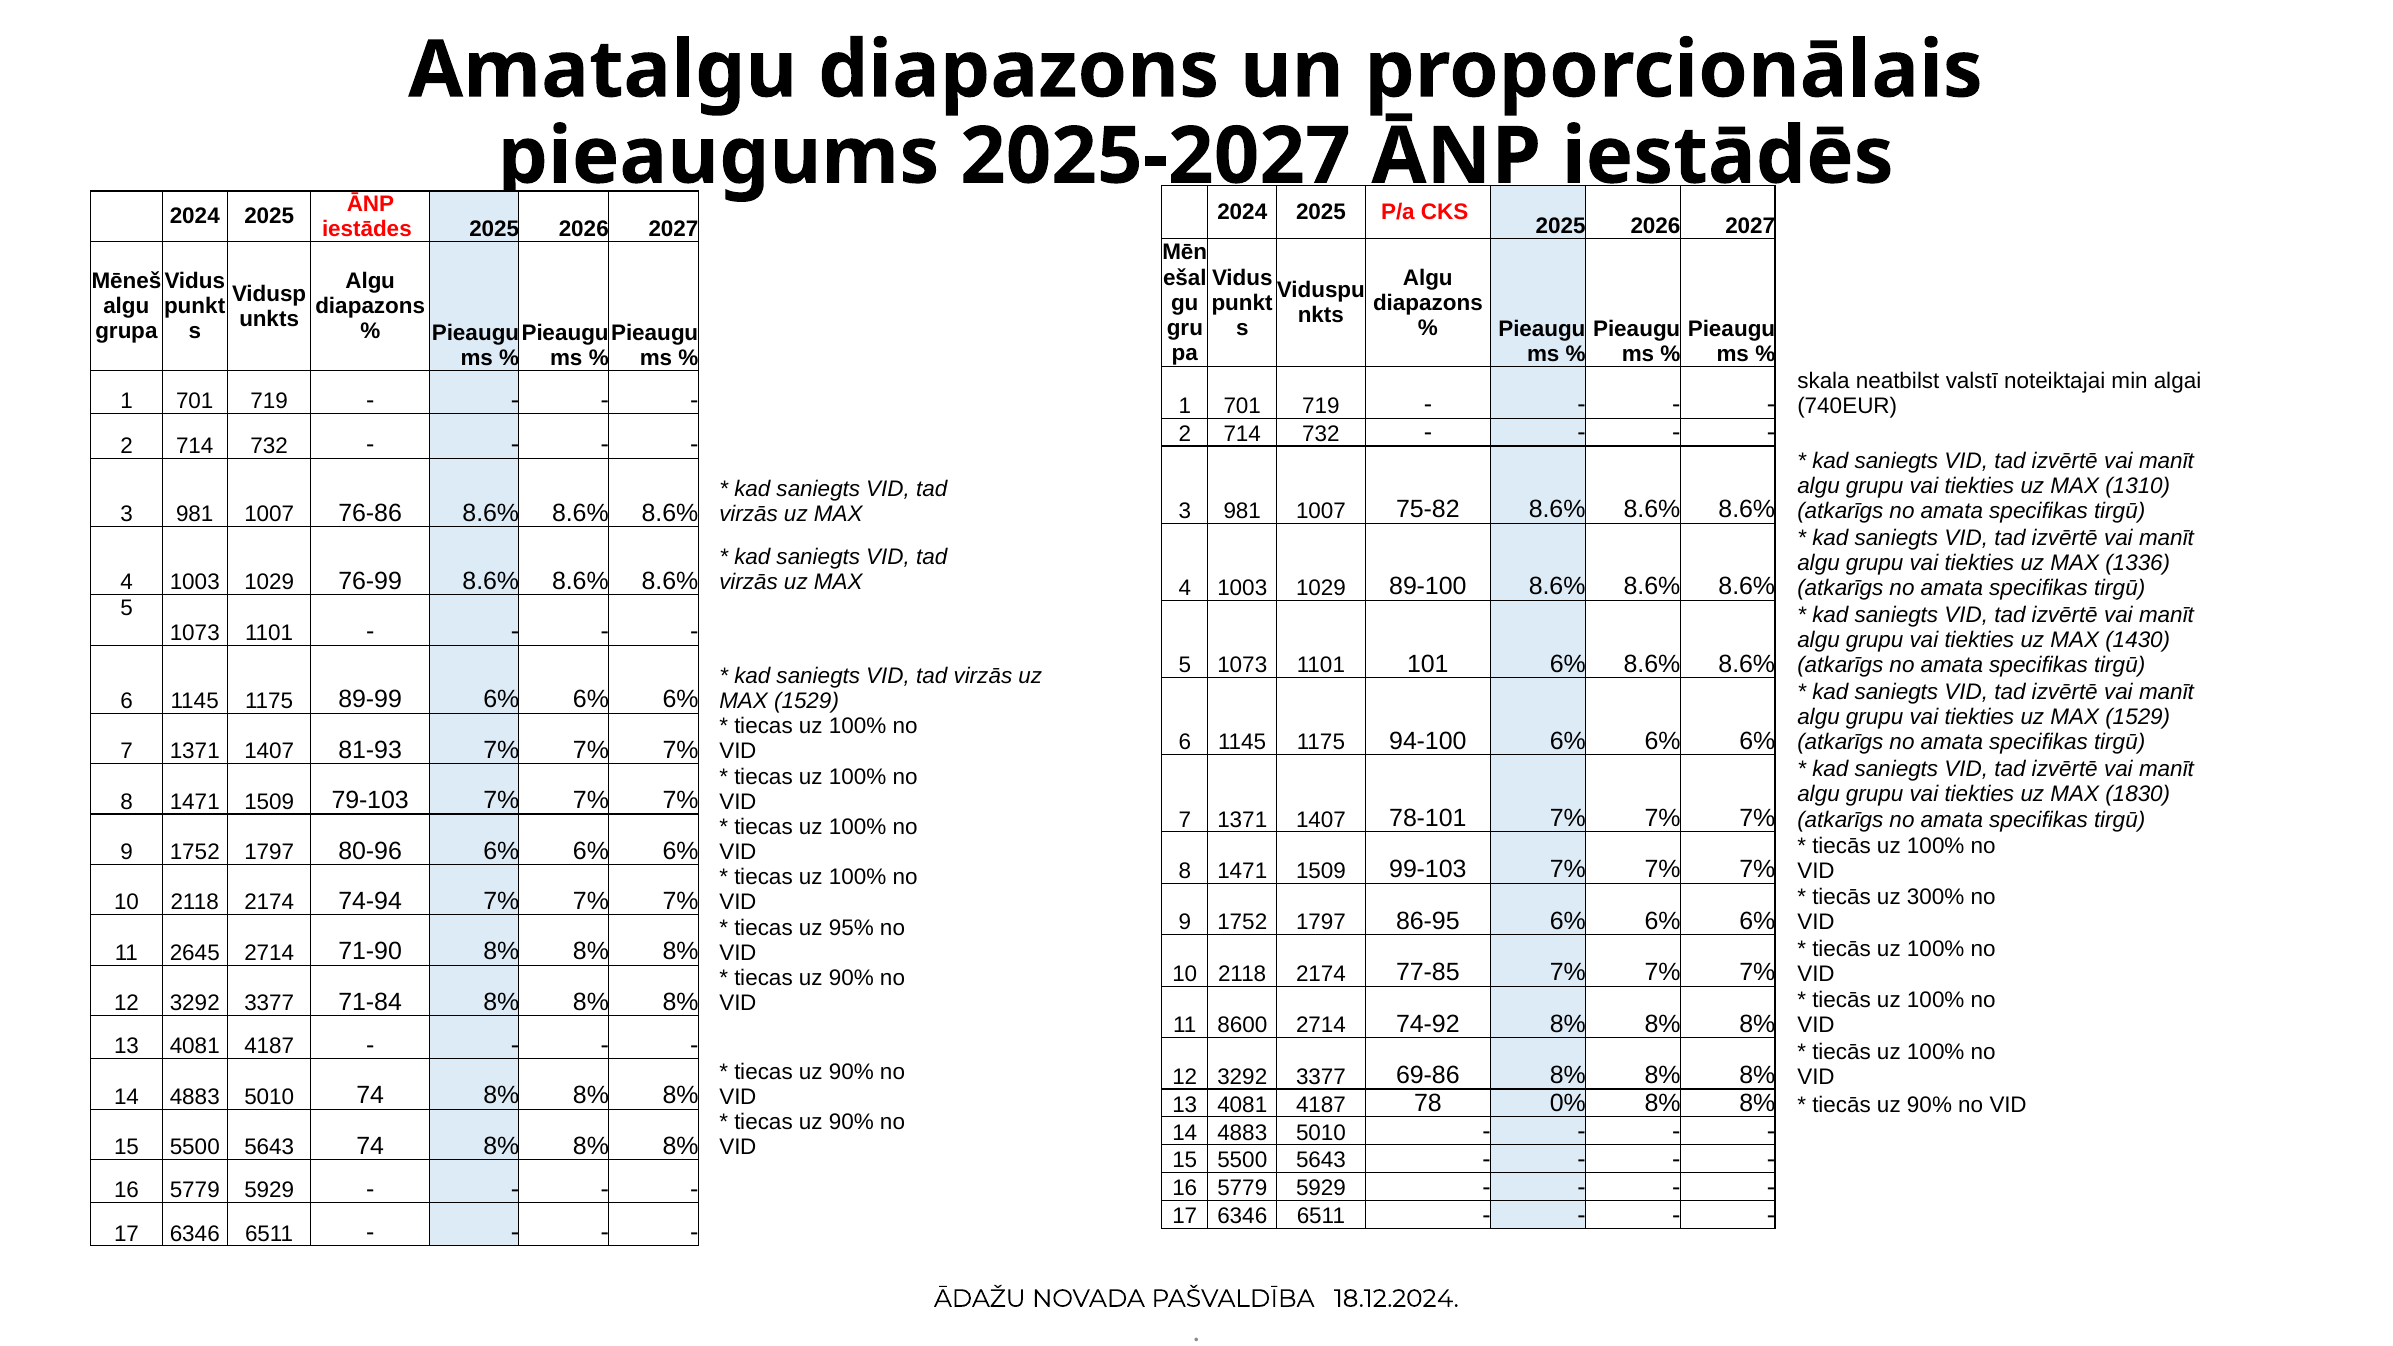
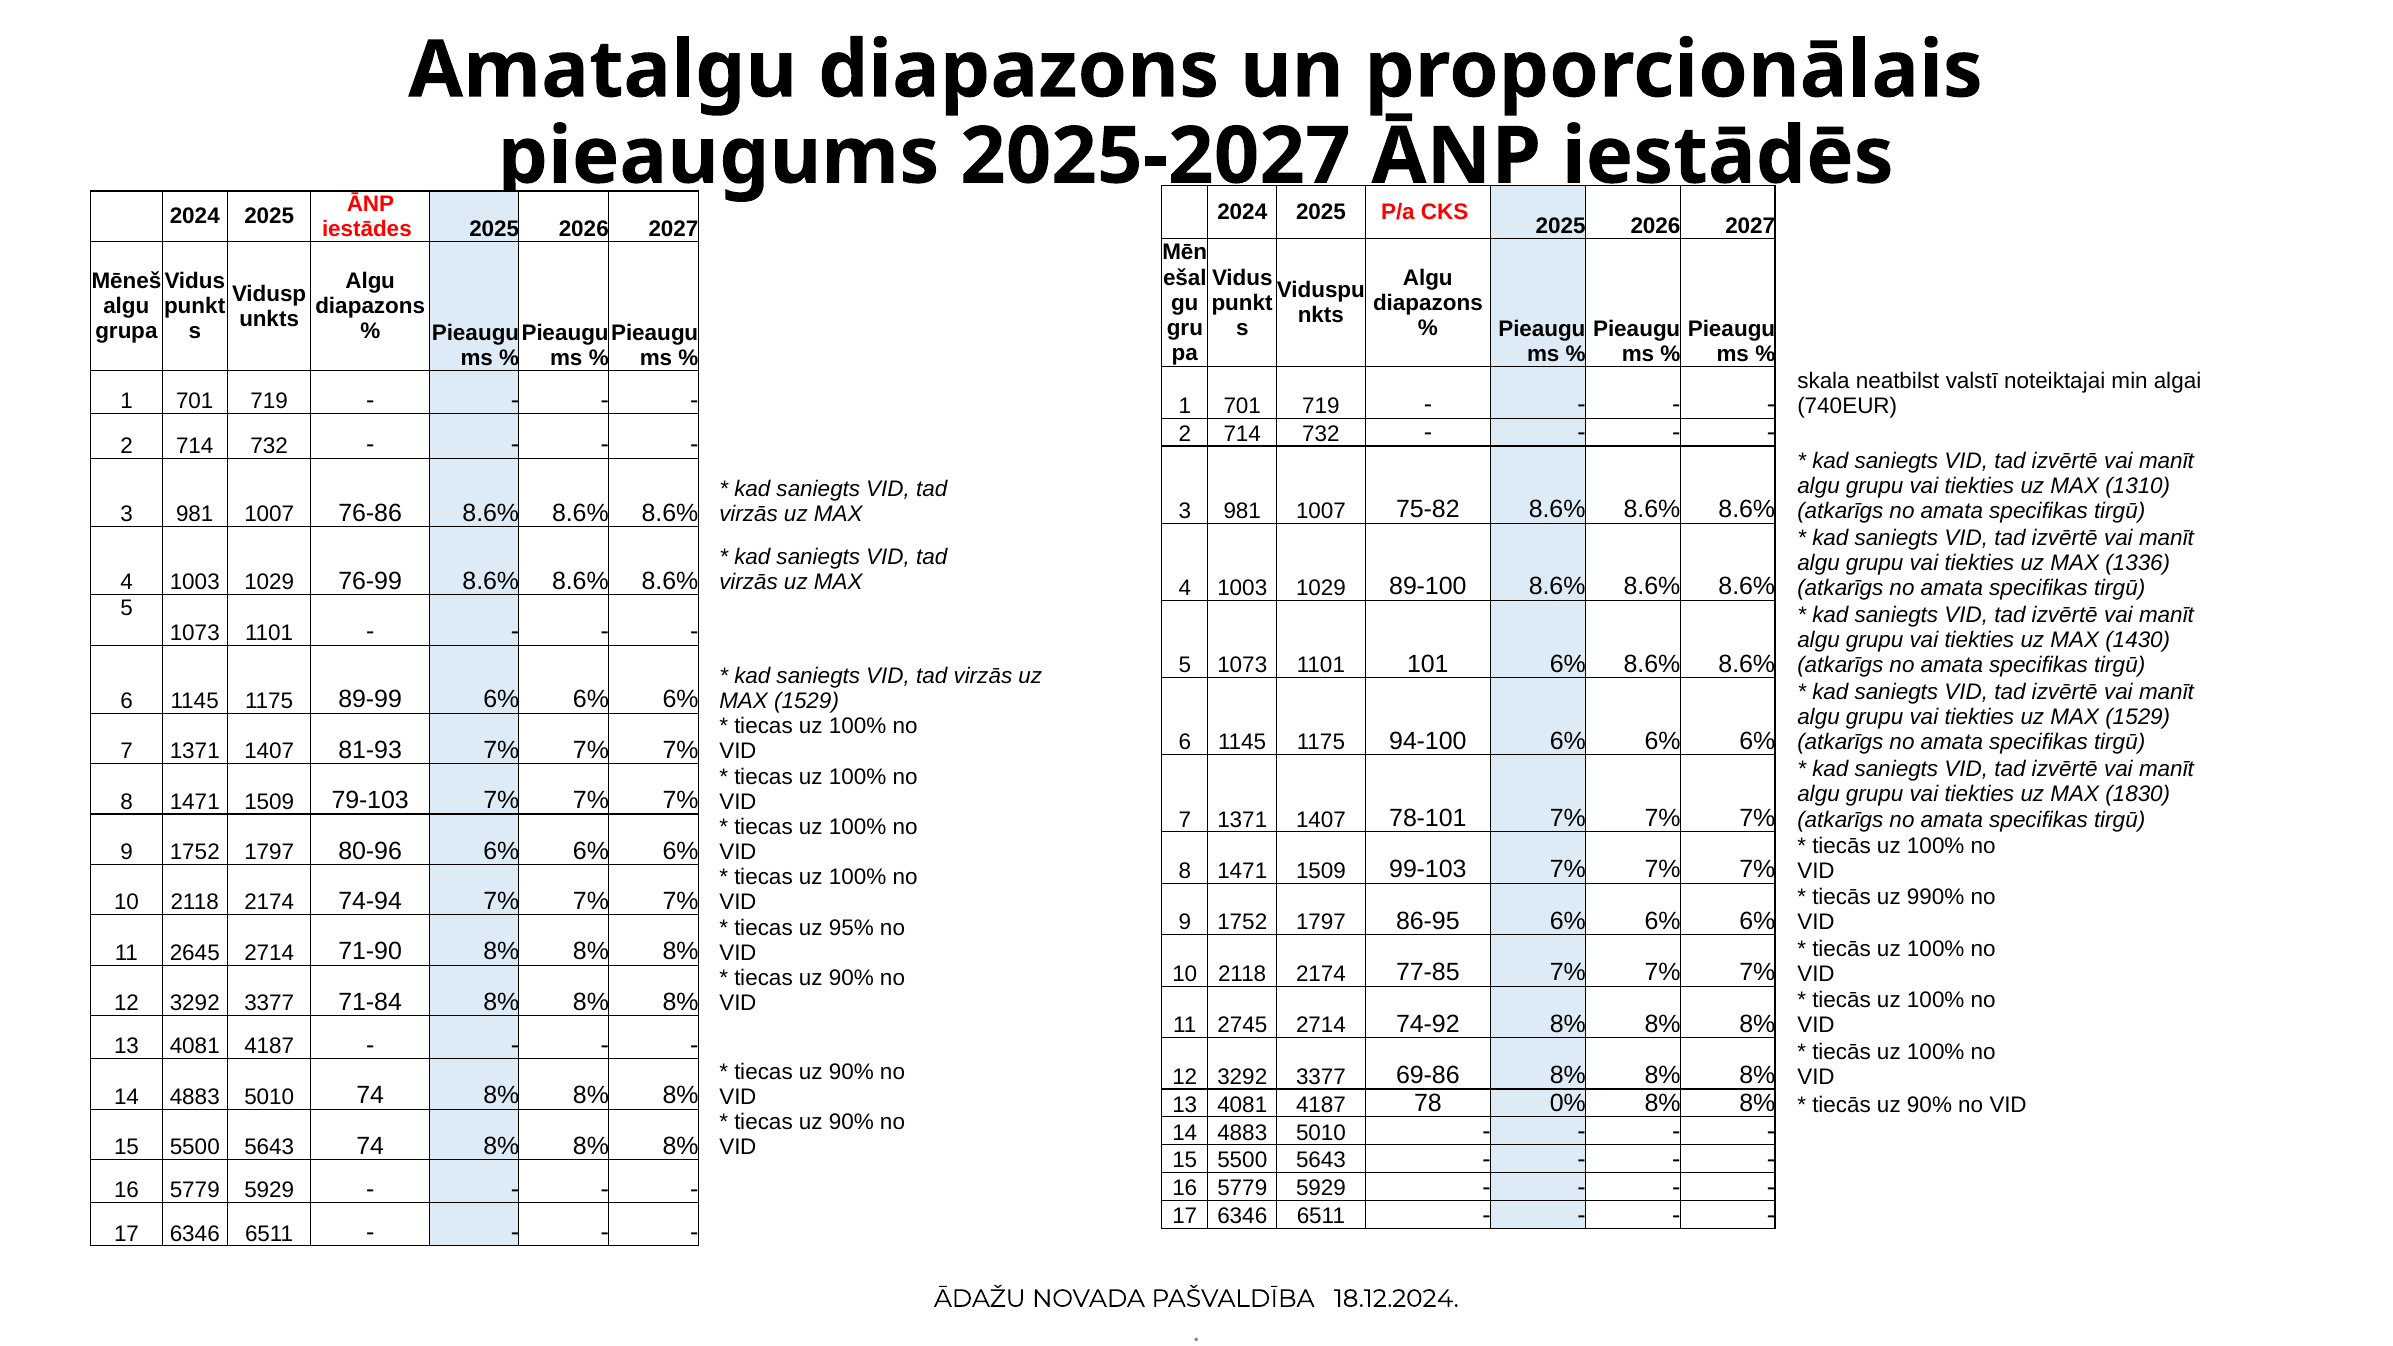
300%: 300% -> 990% (1936, 897)
8600: 8600 -> 2745 (1242, 1025)
